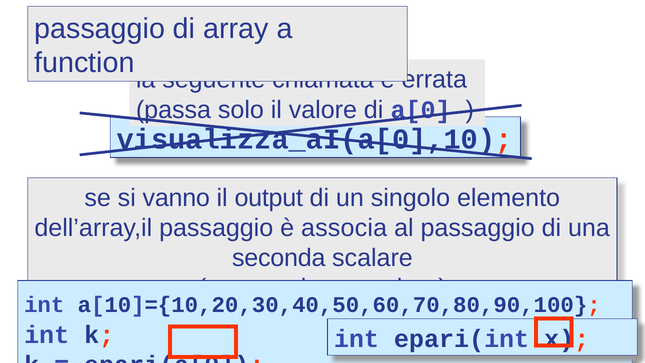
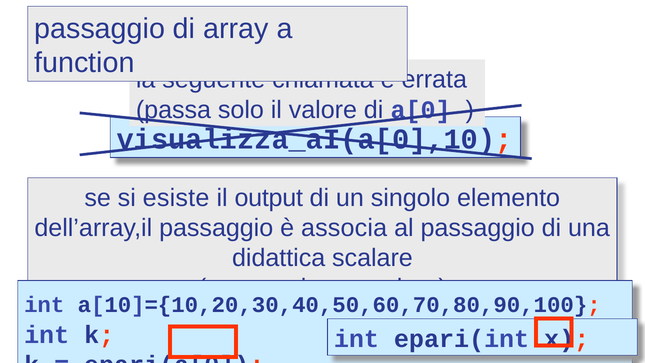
vanno: vanno -> esiste (176, 198)
seconda: seconda -> didattica (279, 258)
